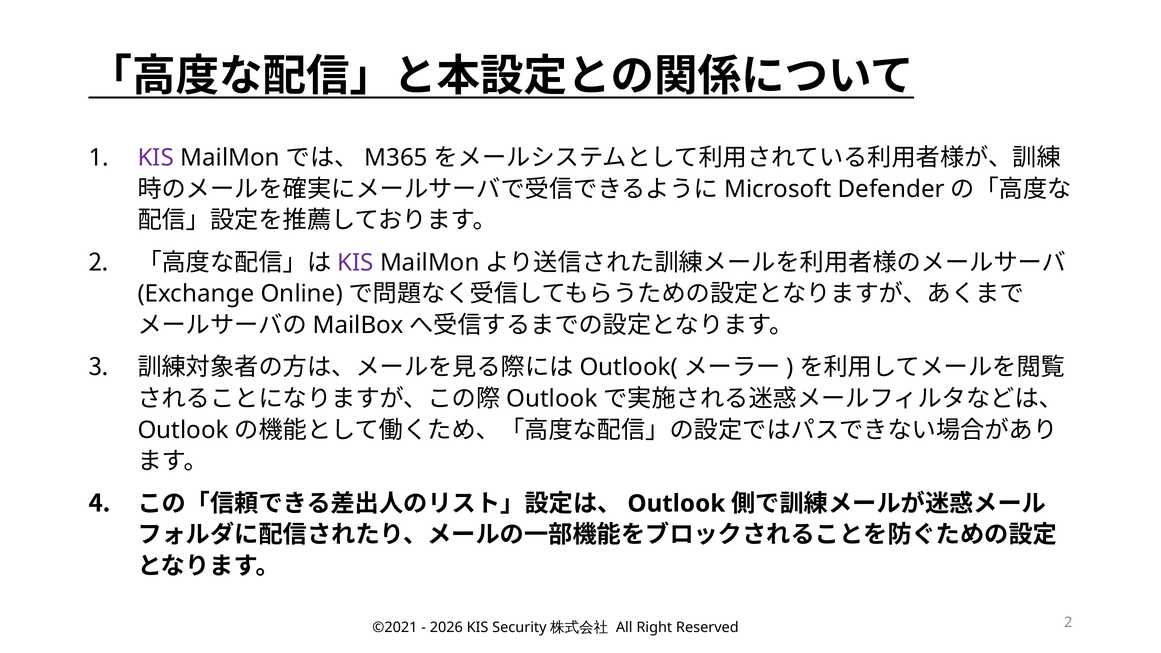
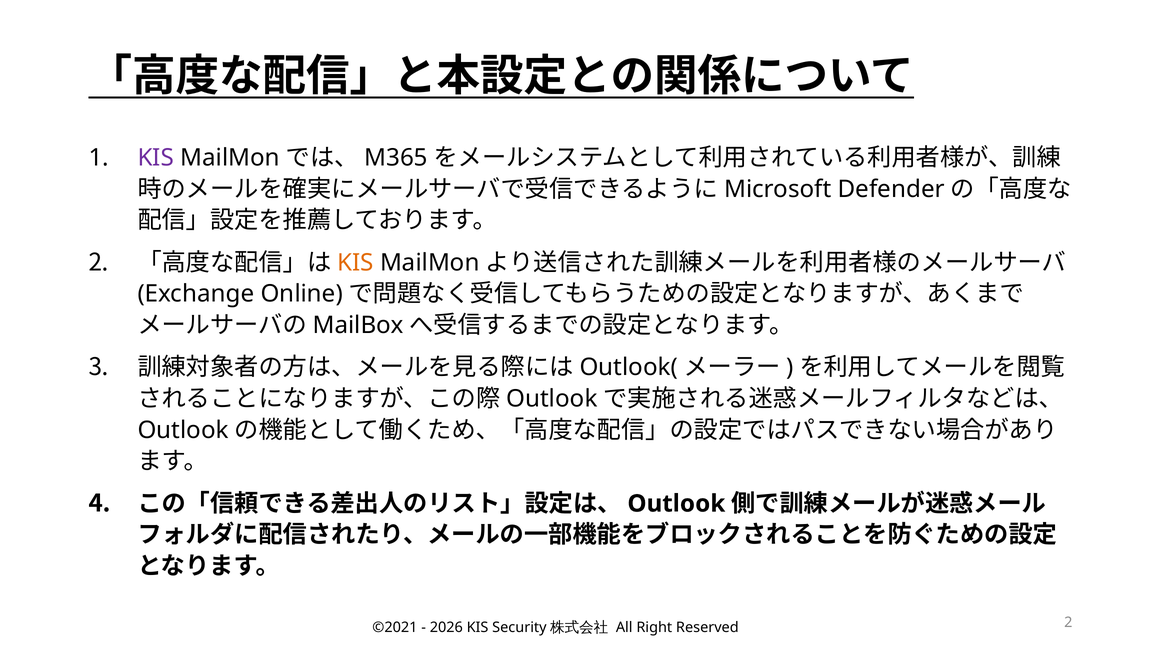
KIS colour: purple -> orange (355, 263)
